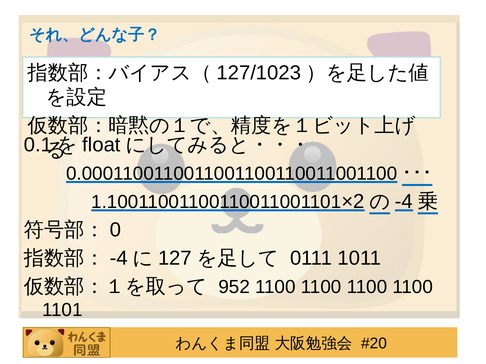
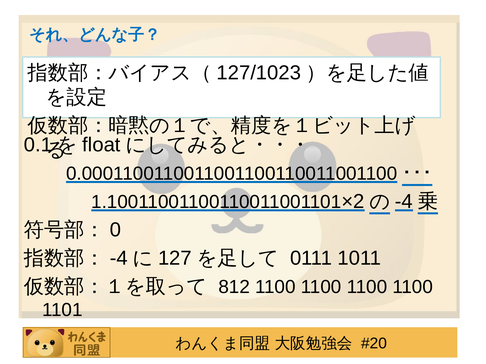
952: 952 -> 812 (234, 287)
